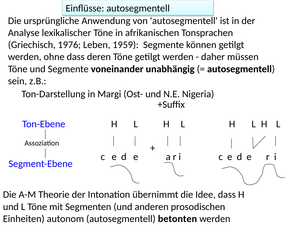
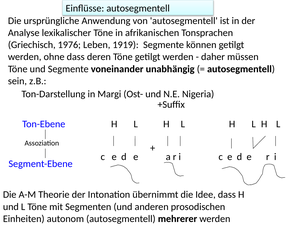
1959: 1959 -> 1919 (126, 45)
betonten: betonten -> mehrerer (178, 219)
